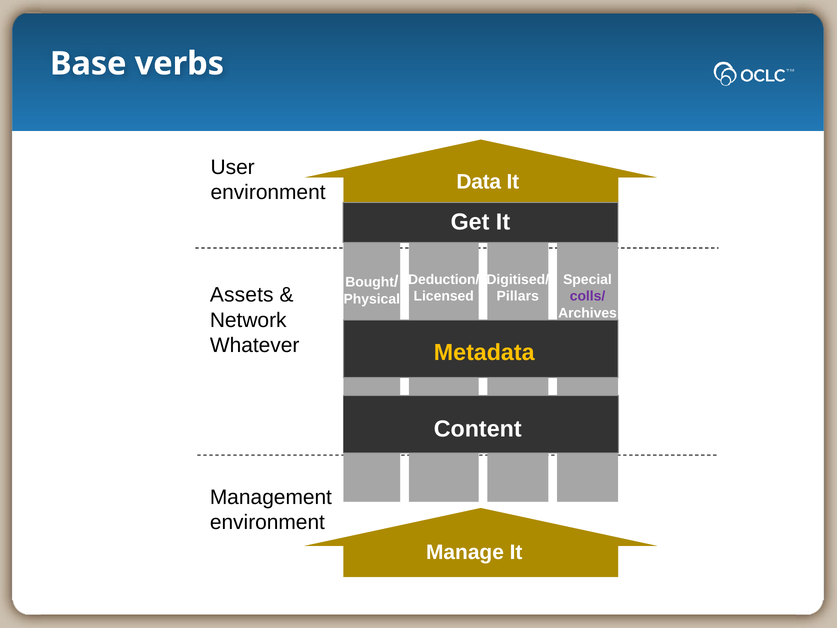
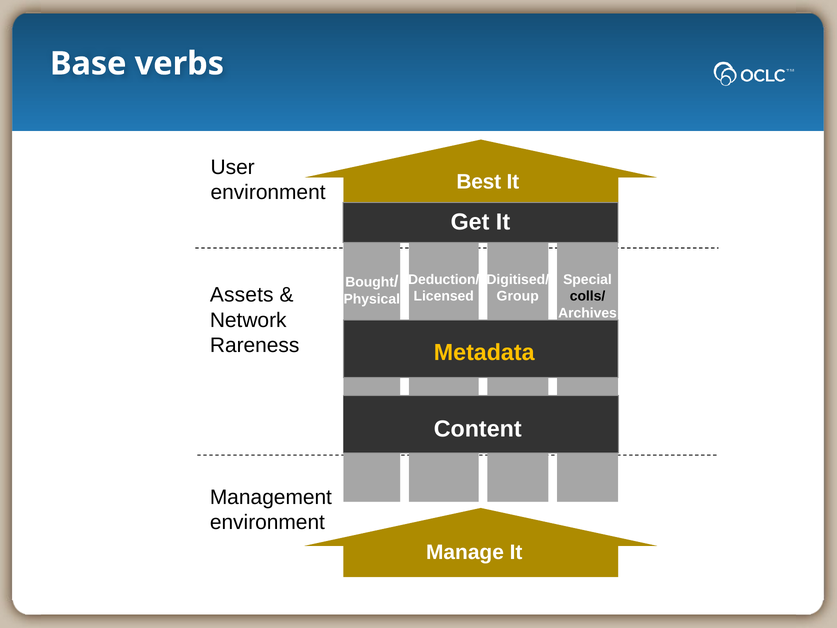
Data: Data -> Best (479, 182)
Pillars: Pillars -> Group (518, 296)
colls/ colour: purple -> black (588, 296)
Whatever: Whatever -> Rareness (255, 345)
